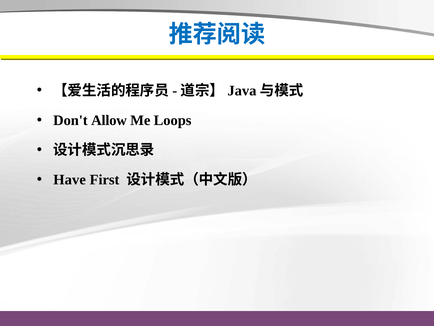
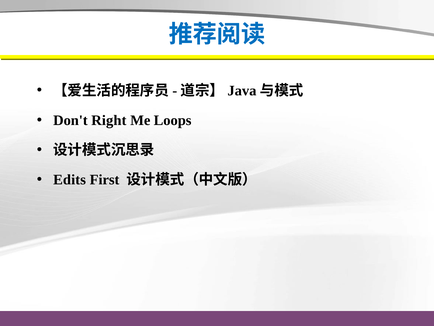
Allow: Allow -> Right (109, 120)
Have: Have -> Edits (70, 180)
